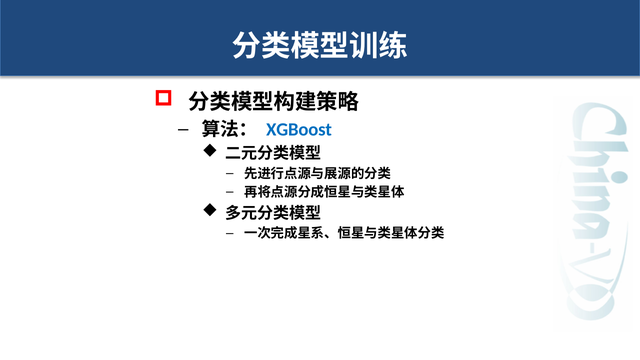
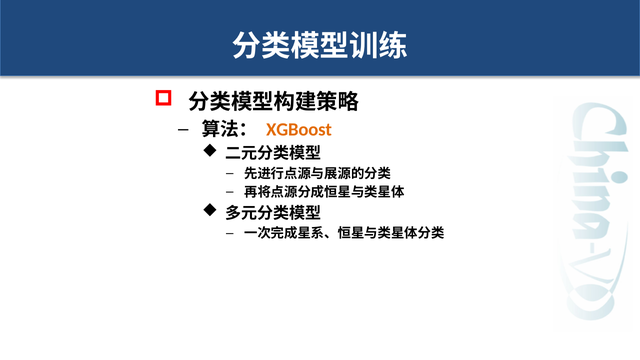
XGBoost colour: blue -> orange (299, 130)
